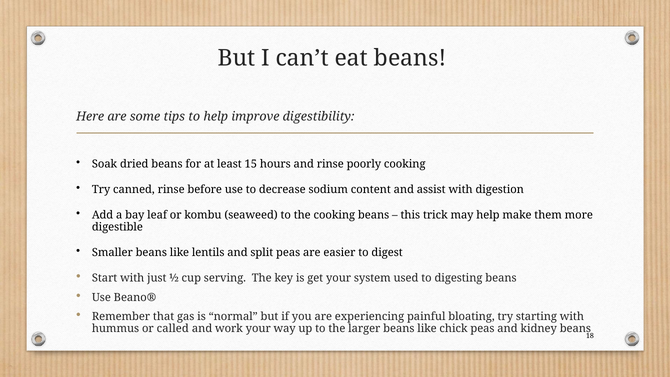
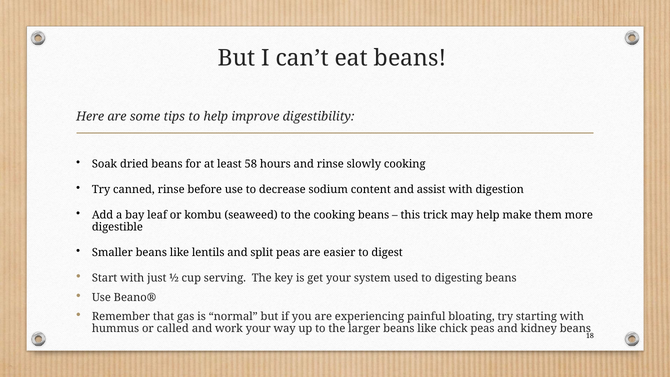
15: 15 -> 58 (251, 164)
poorly: poorly -> slowly (364, 164)
